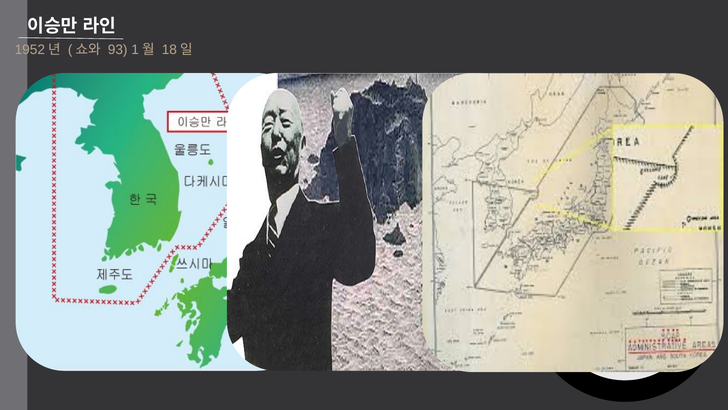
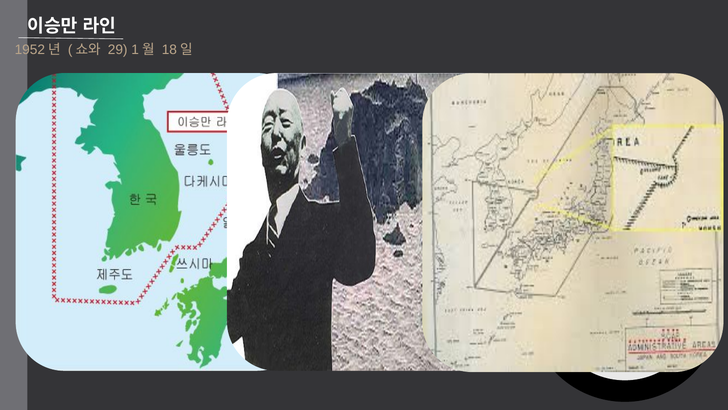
93: 93 -> 29 (118, 49)
